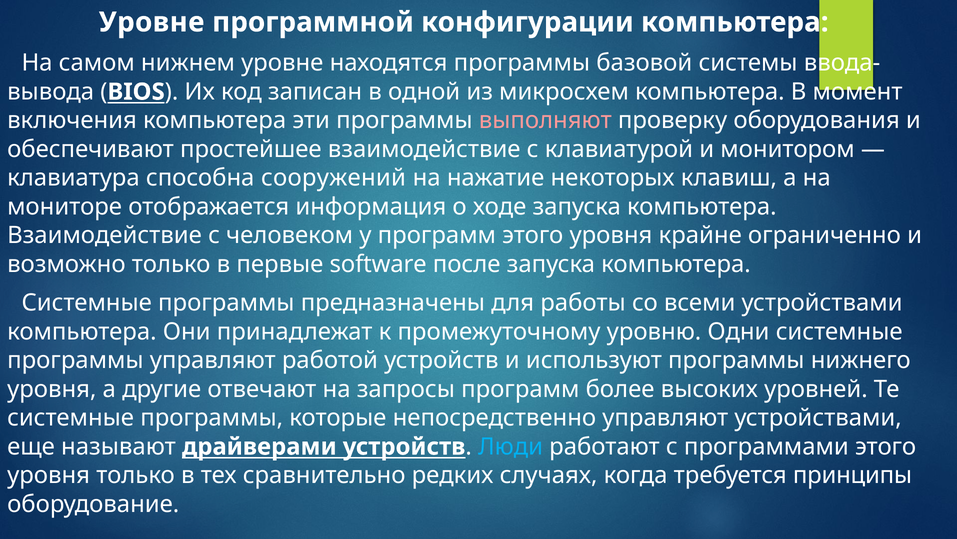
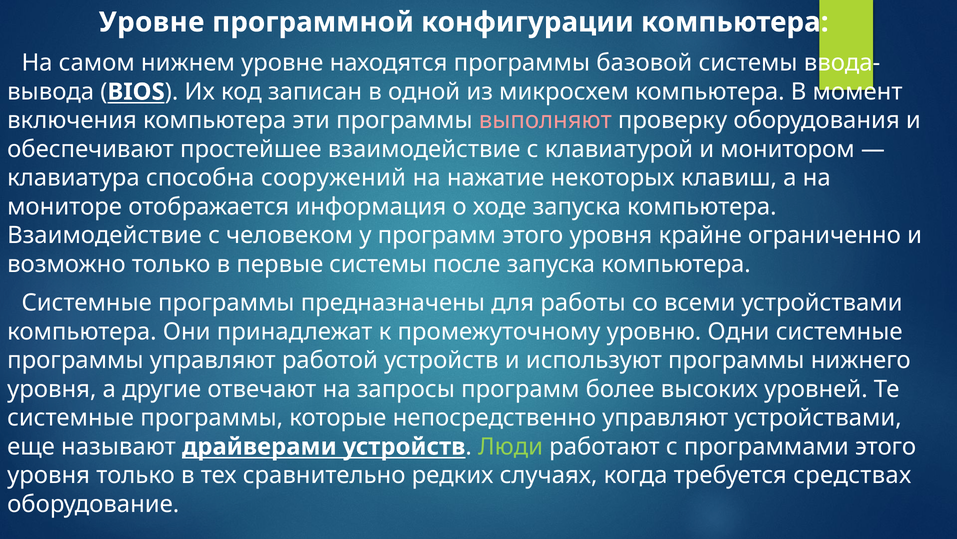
первые software: software -> системы (378, 264)
Люди colour: light blue -> light green (511, 446)
принципы: принципы -> средствах (852, 475)
